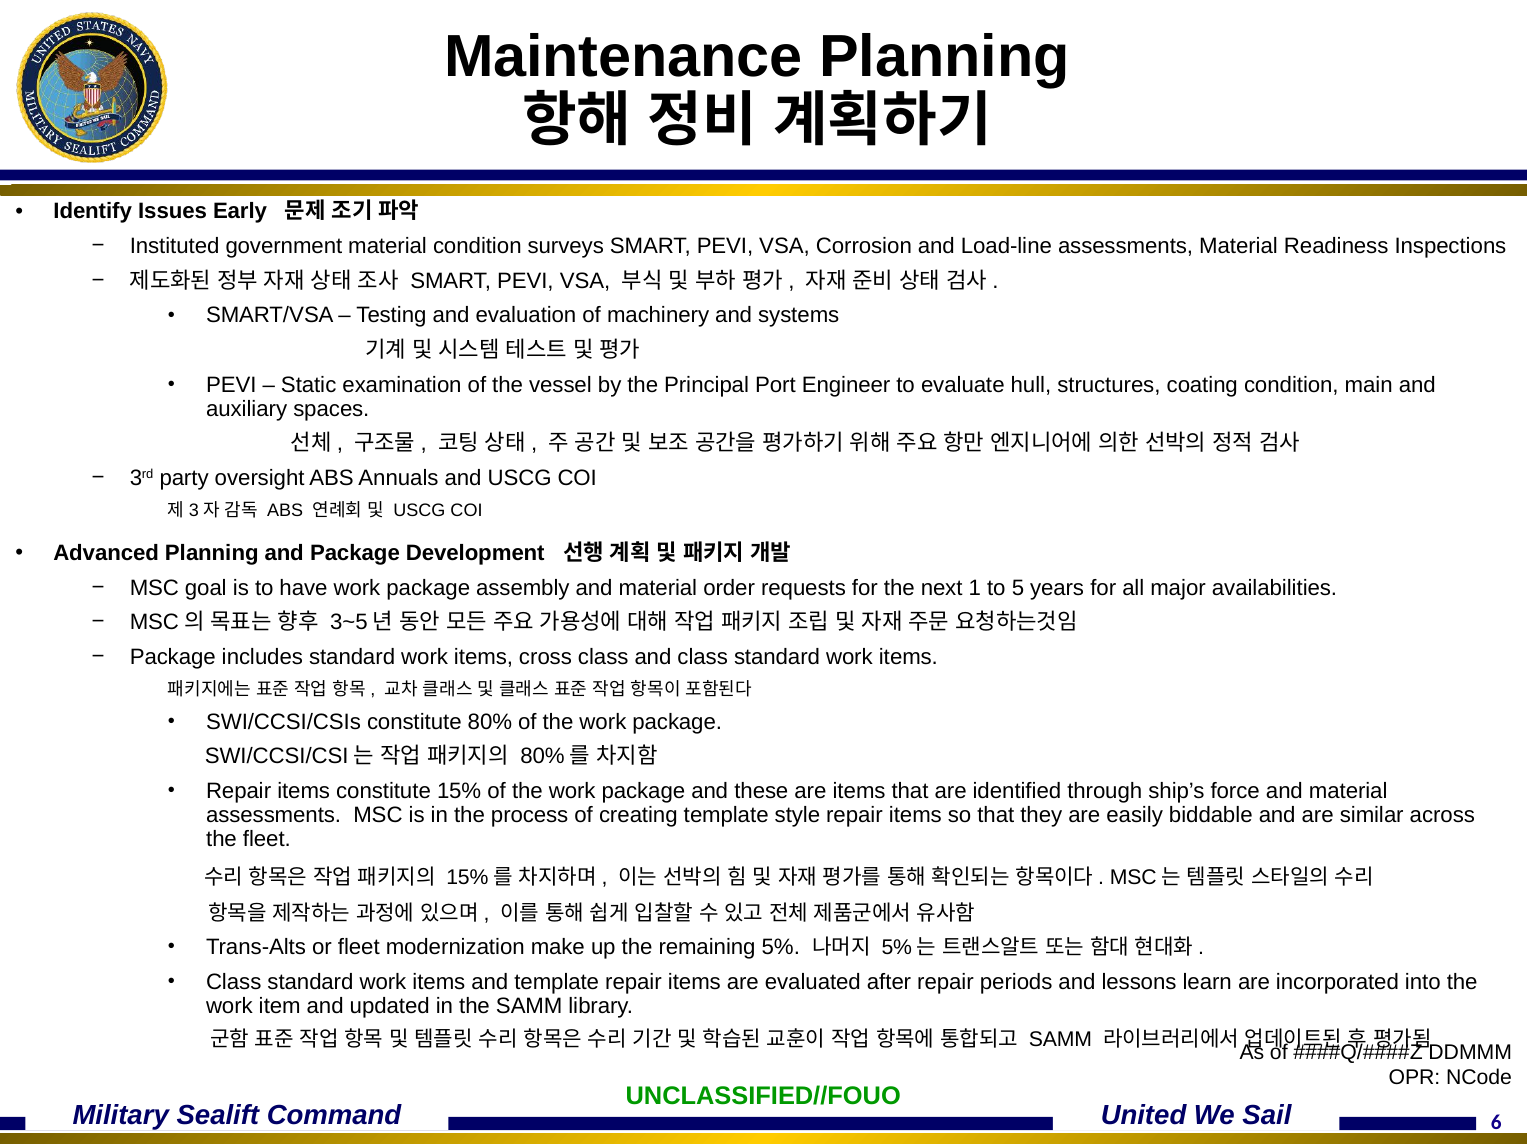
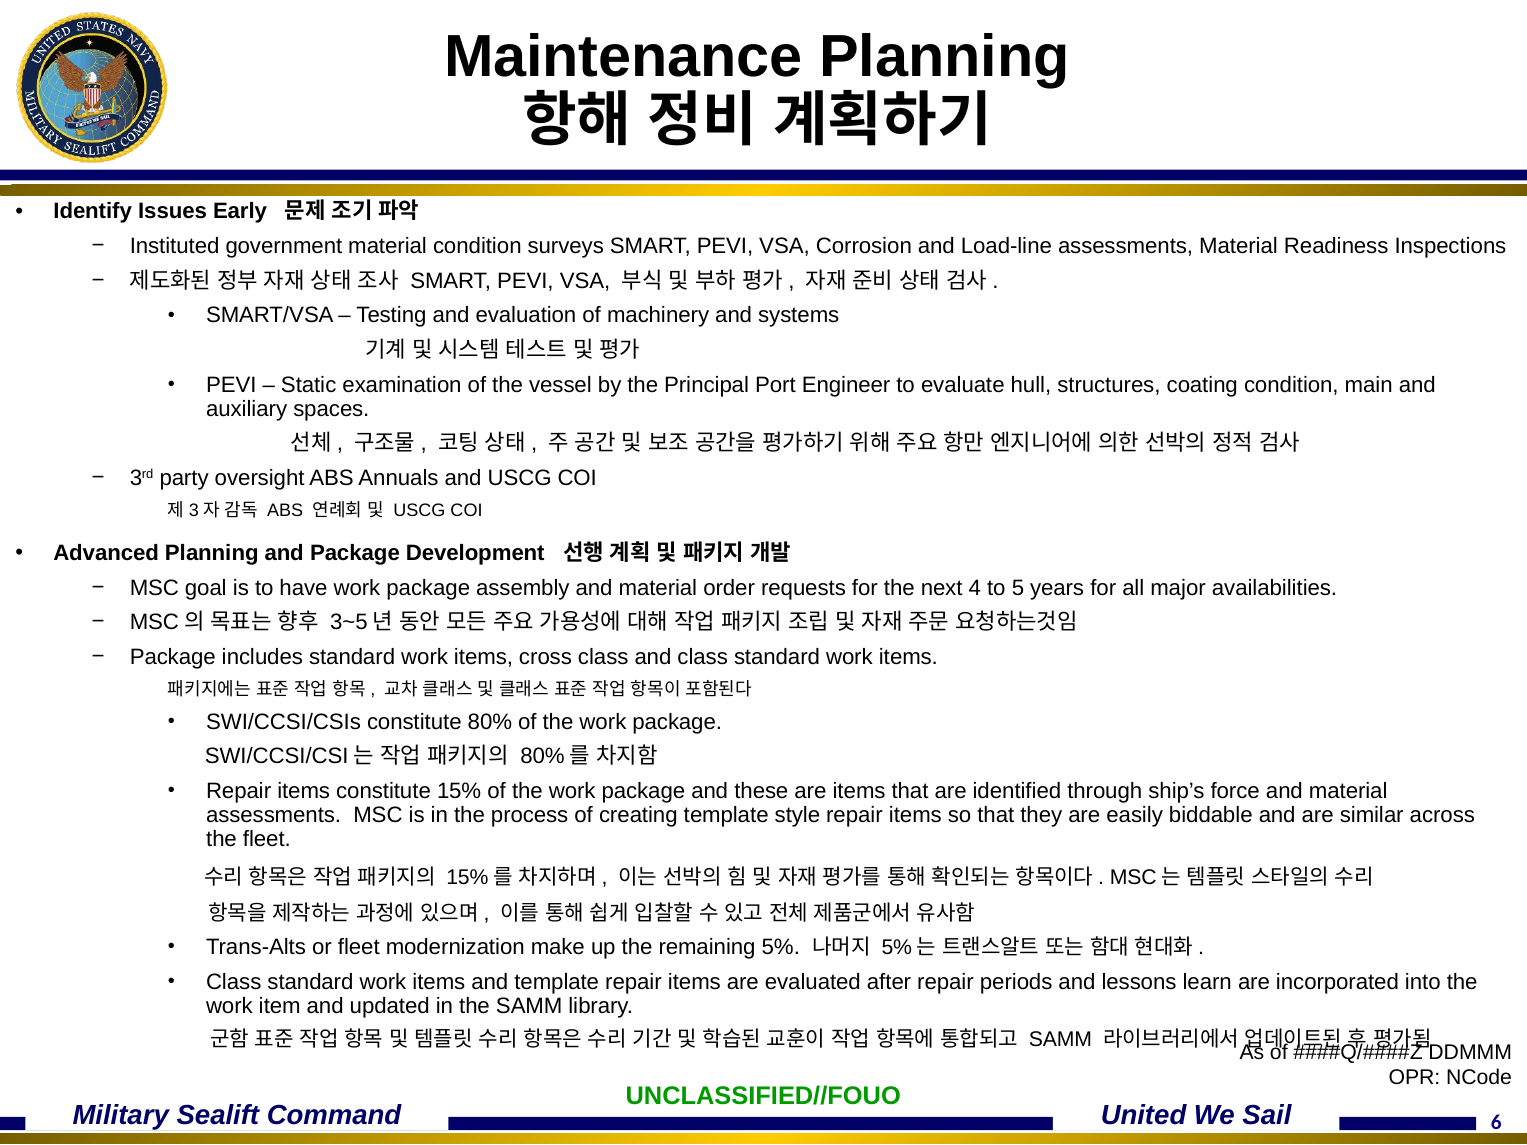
1: 1 -> 4 (975, 588)
